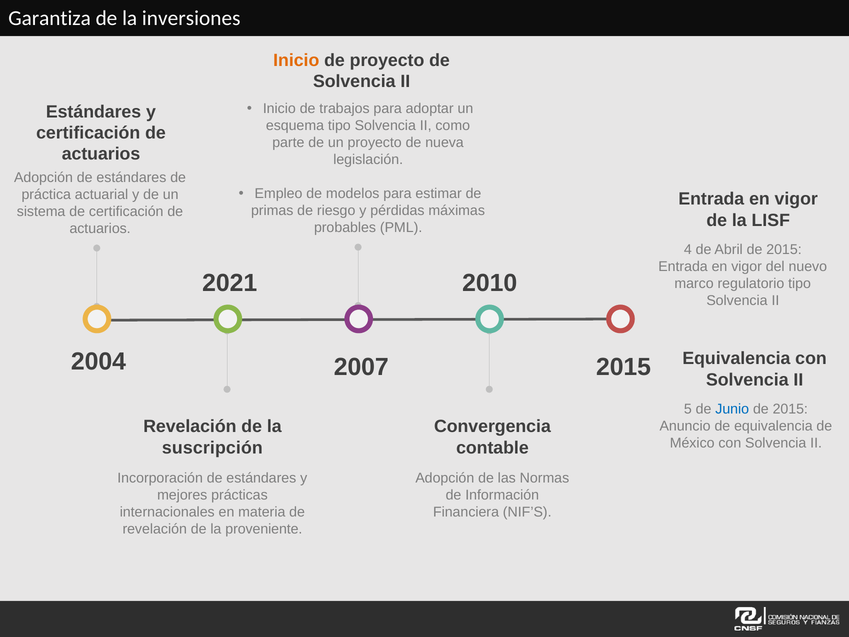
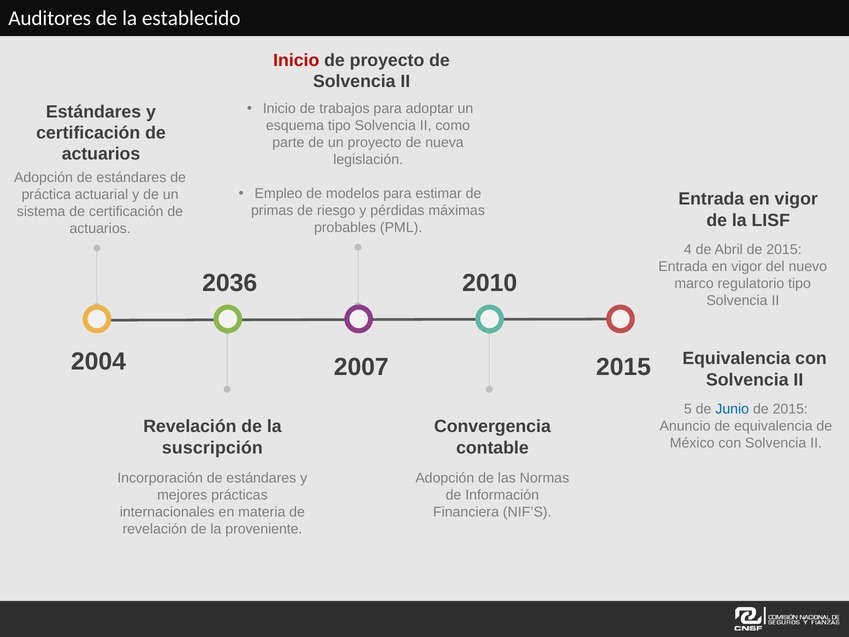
Garantiza: Garantiza -> Auditores (50, 18)
inversiones: inversiones -> establecido (191, 18)
Inicio colour: orange -> red (296, 60)
2021: 2021 -> 2036 (230, 283)
